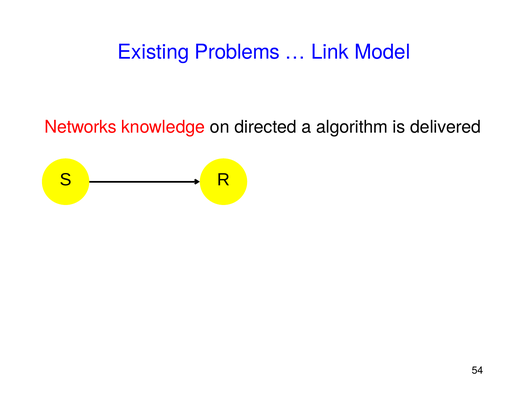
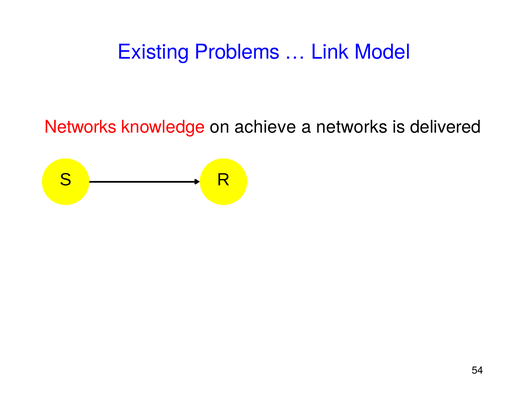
directed: directed -> achieve (265, 127)
a algorithm: algorithm -> networks (352, 127)
